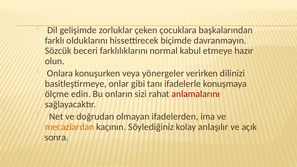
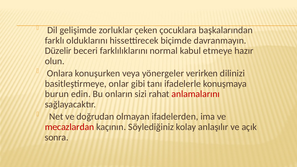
Sözcük: Sözcük -> Düzelir (58, 51)
ölçme: ölçme -> burun (57, 94)
mecazlardan colour: orange -> red (70, 127)
